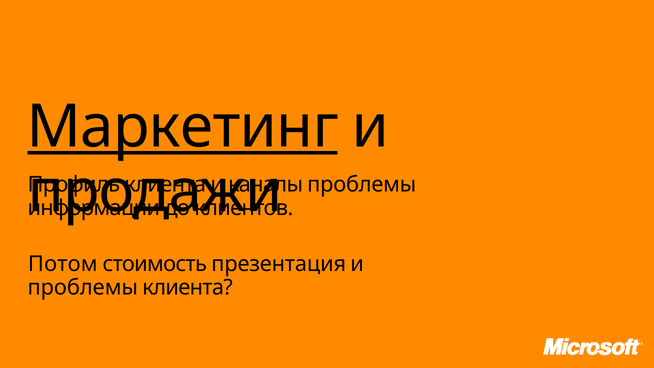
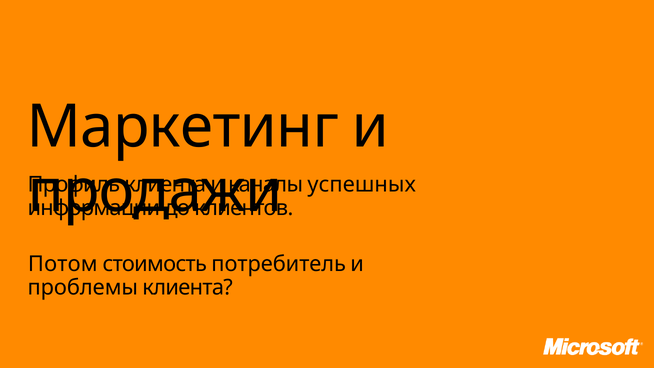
Маркетинг underline: present -> none (183, 127)
проблемы: проблемы -> успешных (362, 184)
презентация: презентация -> потребитель (279, 264)
